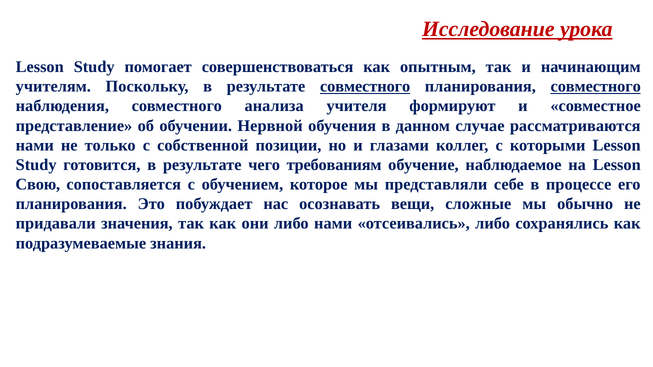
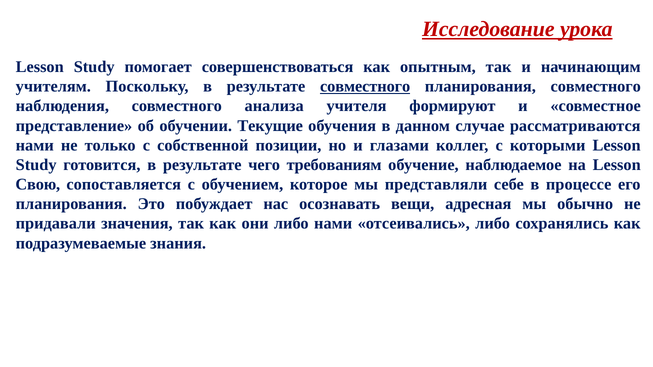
совместного underline: present -> none (596, 87)
Нервной: Нервной -> Текущие (270, 126)
сложные: сложные -> адресная (478, 204)
